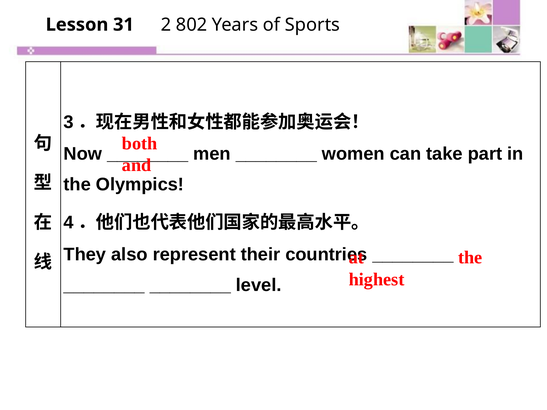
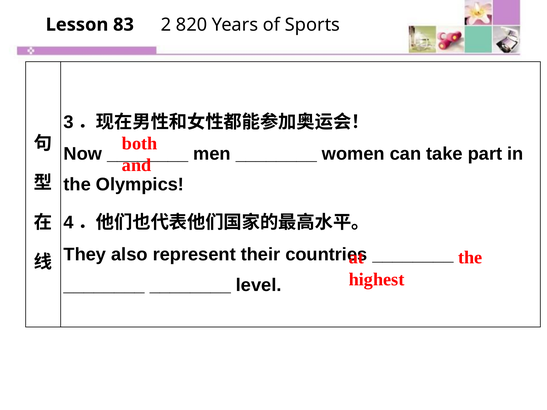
31: 31 -> 83 (123, 25)
802: 802 -> 820 (192, 25)
